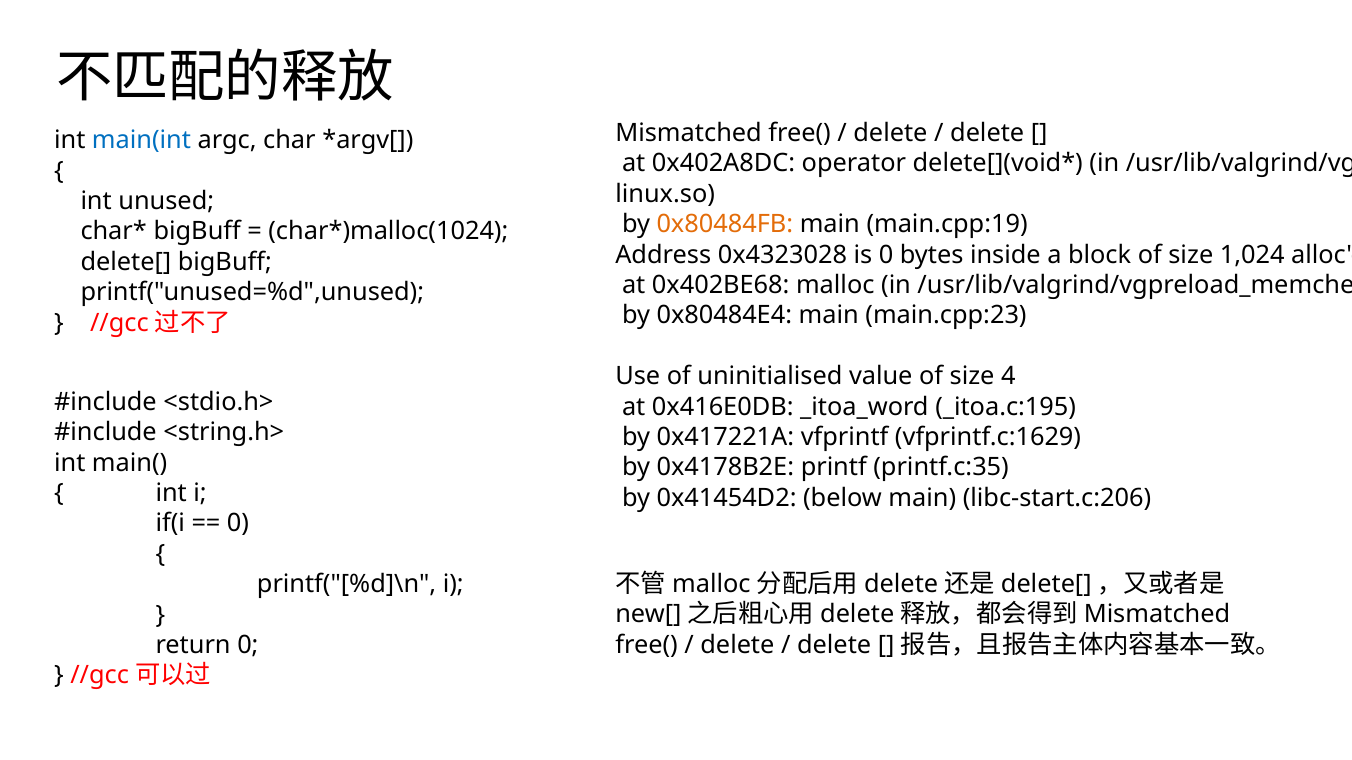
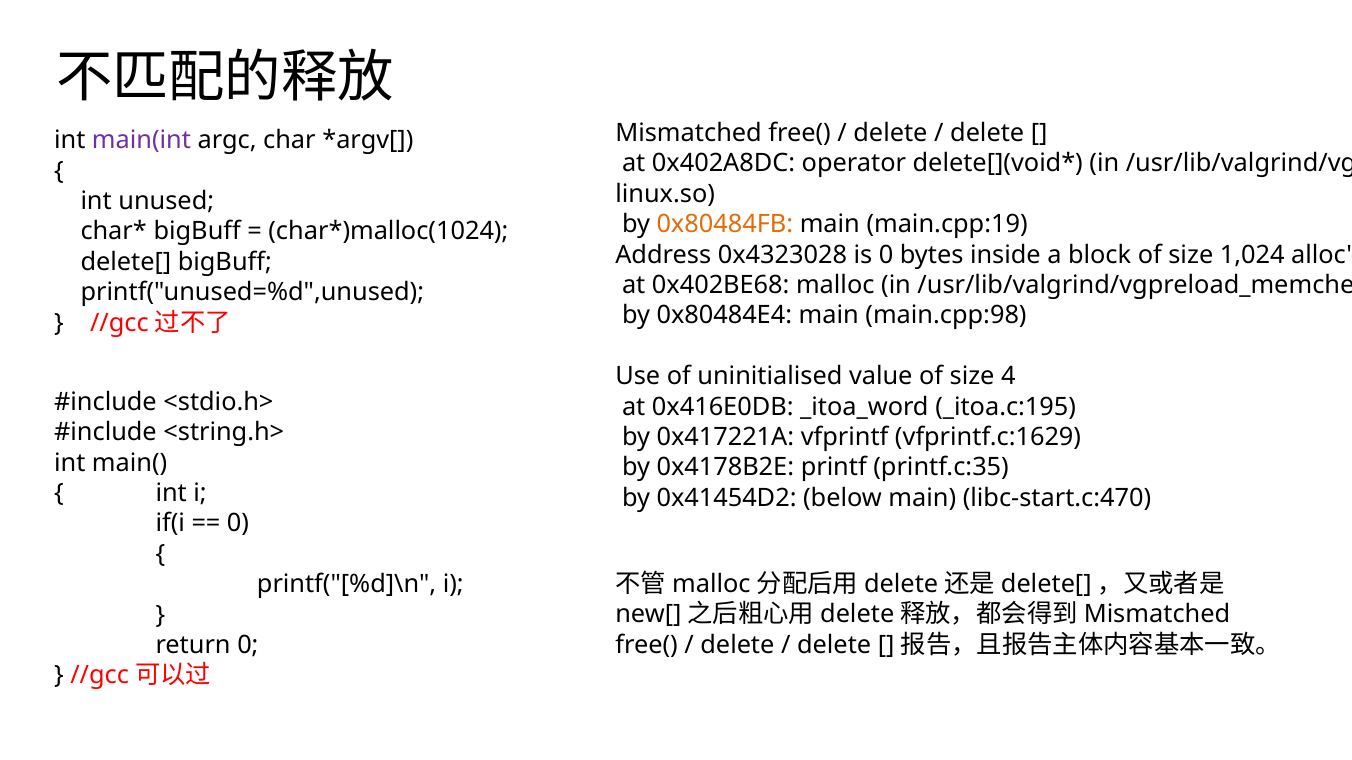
main(int colour: blue -> purple (141, 140)
main.cpp:23: main.cpp:23 -> main.cpp:98 (946, 316)
libc-start.c:206: libc-start.c:206 -> libc-start.c:470 (1057, 498)
